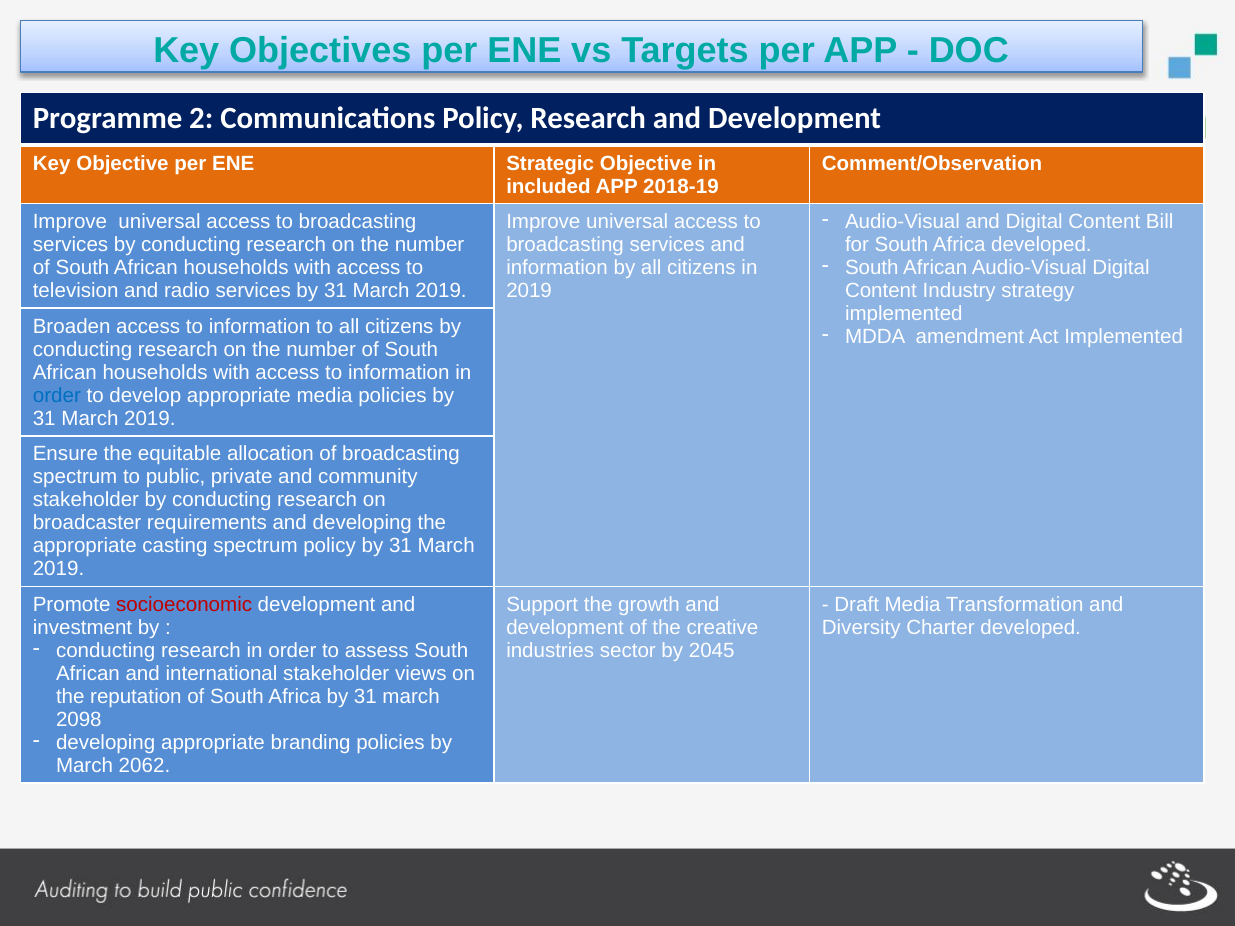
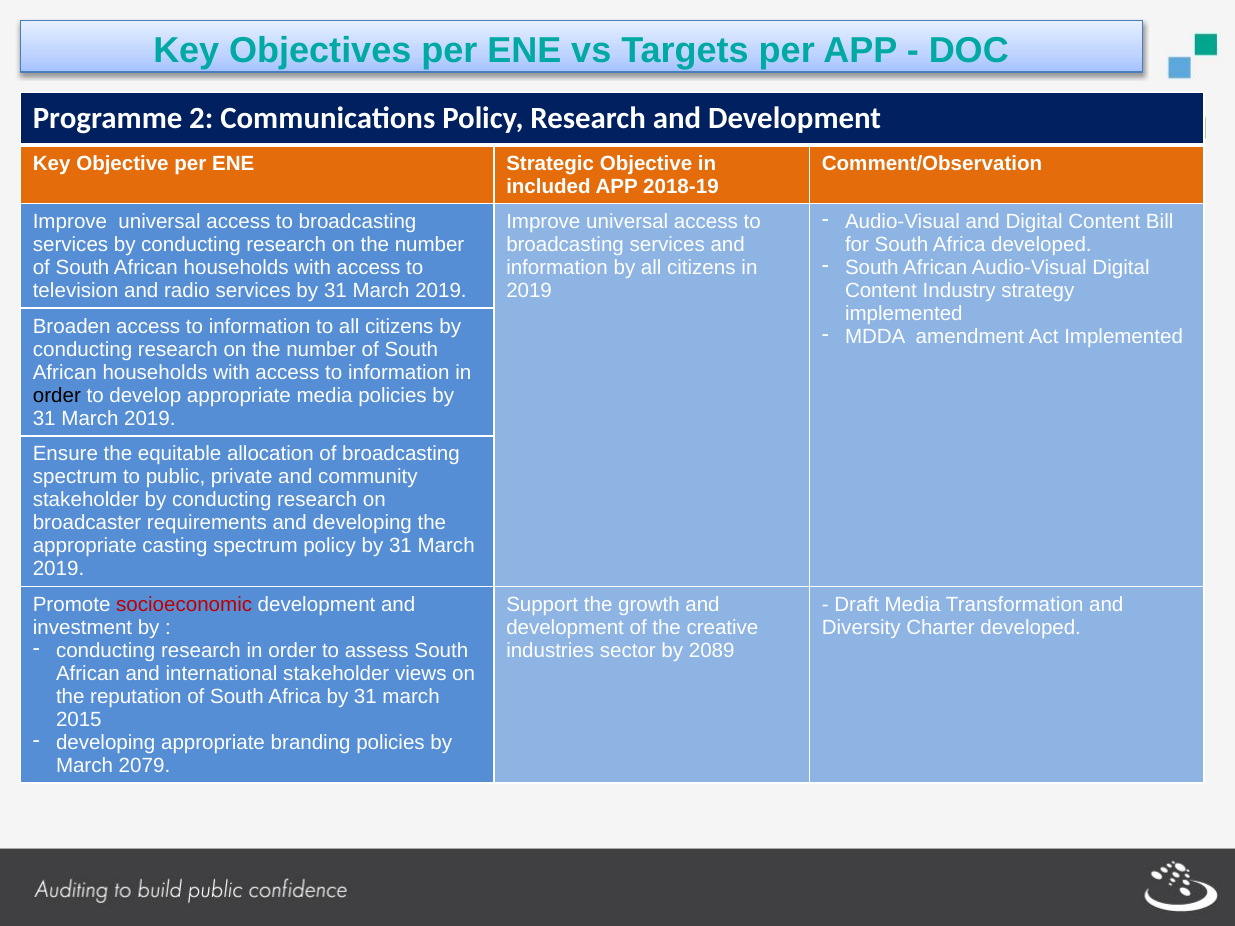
order colour: blue -> black (57, 396)
2045: 2045 -> 2089 (712, 651)
2098: 2098 -> 2015 (79, 720)
2062: 2062 -> 2079 (144, 766)
